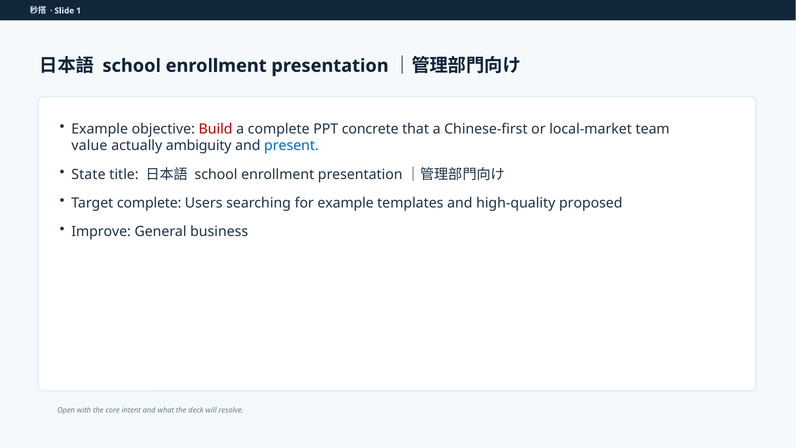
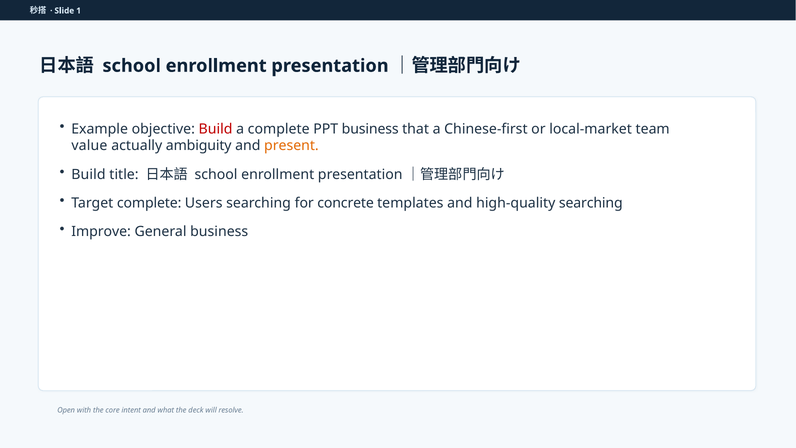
PPT concrete: concrete -> business (370, 129)
present colour: blue -> orange (291, 146)
State: State -> Build (88, 174)
for example: example -> concrete (346, 203)
high-quality proposed: proposed -> searching (591, 203)
